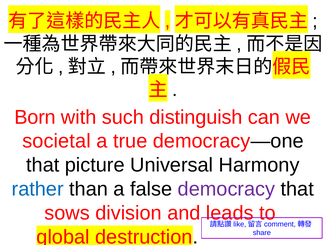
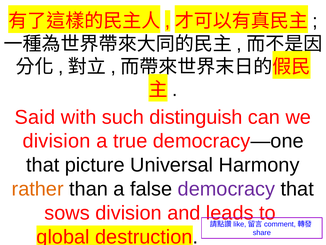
Born: Born -> Said (35, 117)
societal: societal -> division (56, 141)
rather colour: blue -> orange (38, 189)
